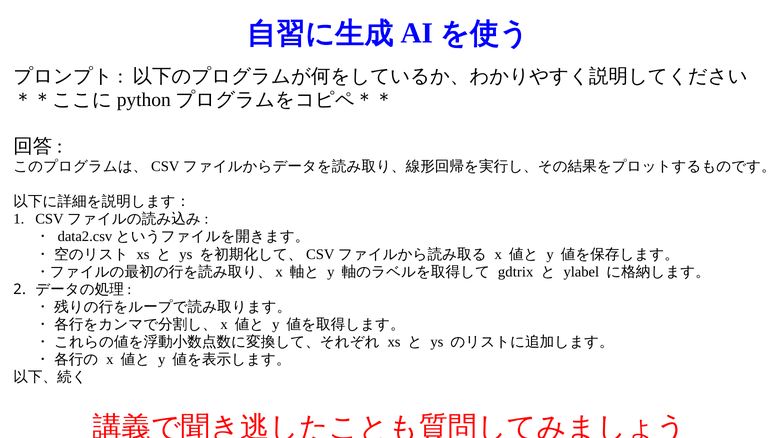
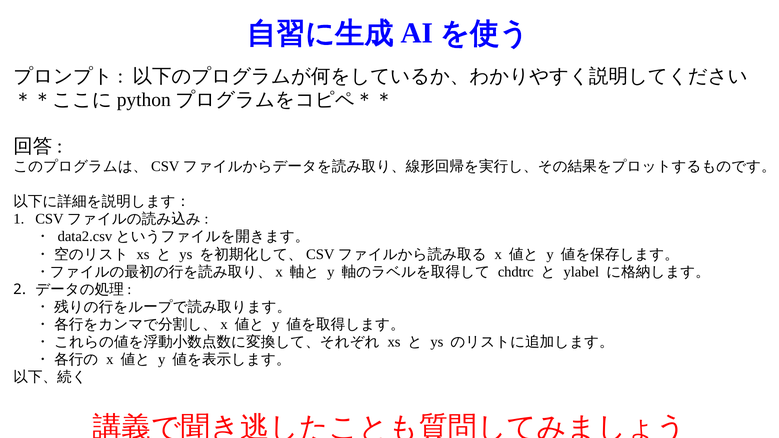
gdtrix: gdtrix -> chdtrc (516, 272)
